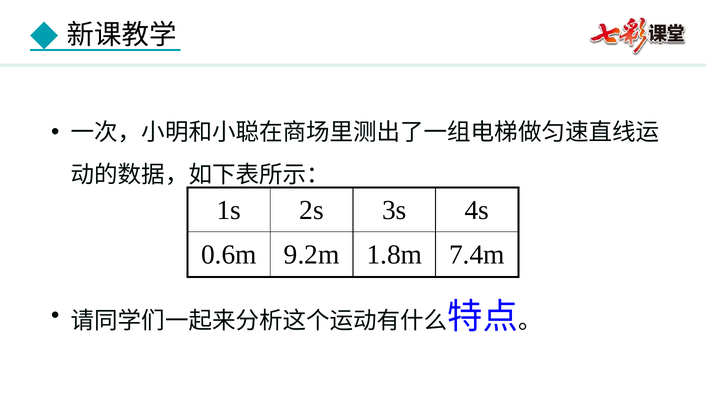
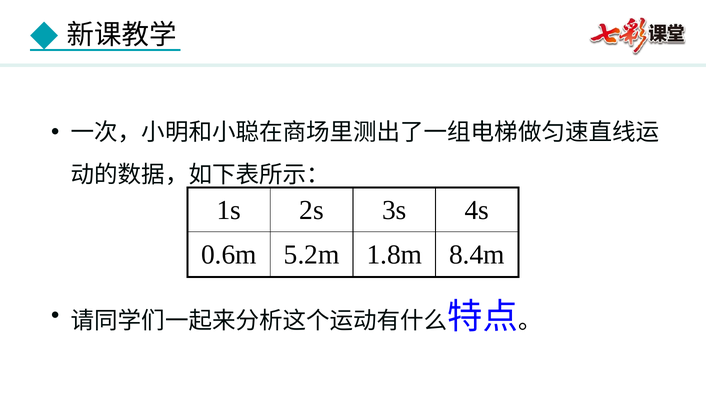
9.2m: 9.2m -> 5.2m (312, 255)
7.4m: 7.4m -> 8.4m (477, 255)
